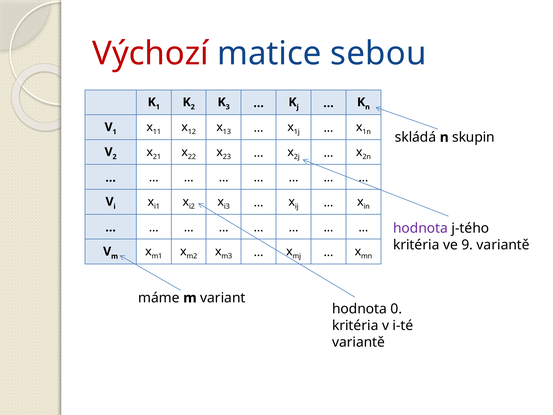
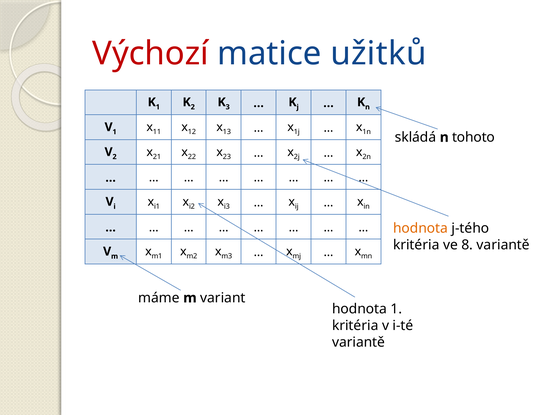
sebou: sebou -> užitků (378, 53)
skupin: skupin -> tohoto (473, 137)
hodnota colour: purple -> orange (421, 228)
9: 9 -> 8 (467, 245)
hodnota 0: 0 -> 1 (396, 309)
